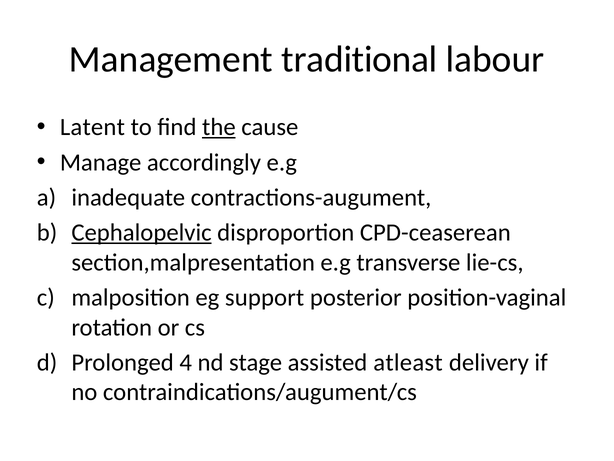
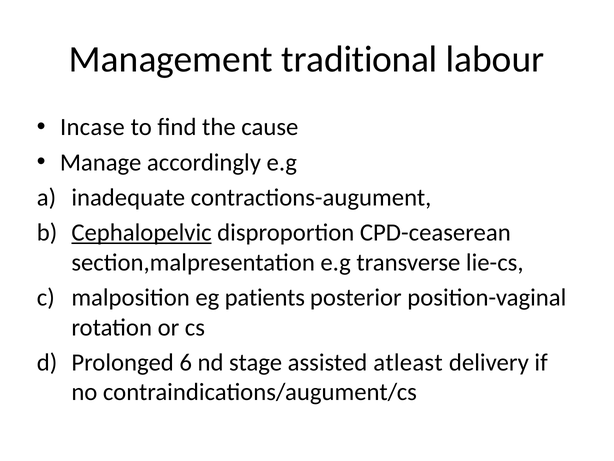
Latent: Latent -> Incase (92, 127)
the underline: present -> none (219, 127)
support: support -> patients (265, 297)
4: 4 -> 6 (186, 362)
